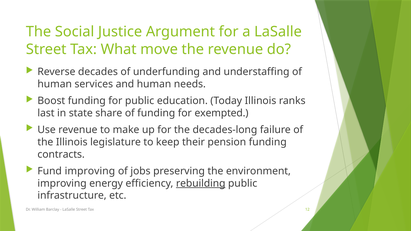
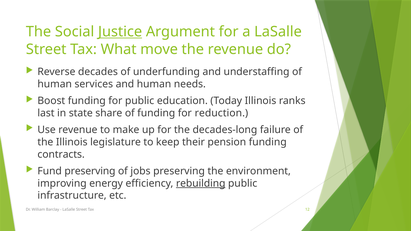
Justice underline: none -> present (120, 32)
exempted: exempted -> reduction (221, 113)
Fund improving: improving -> preserving (90, 171)
